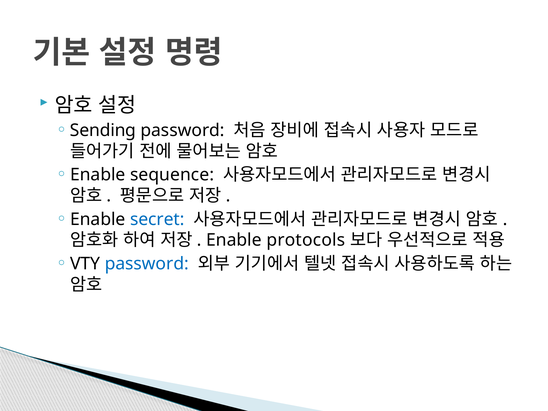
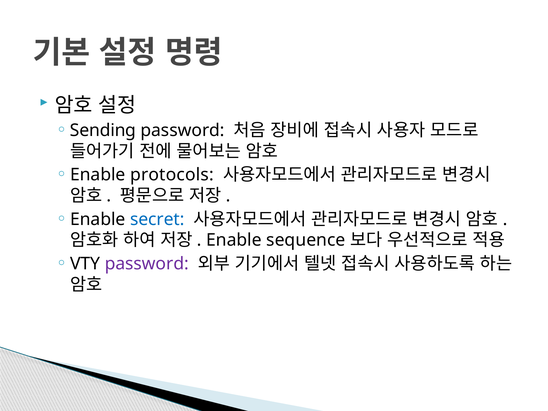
sequence: sequence -> protocols (172, 175)
protocols: protocols -> sequence (306, 240)
password colour: blue -> purple (147, 264)
